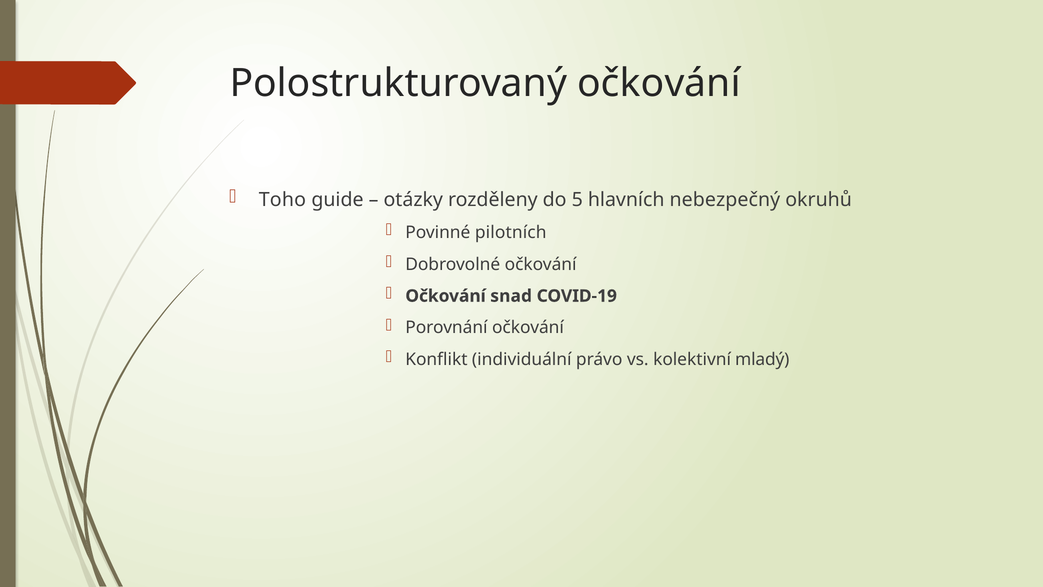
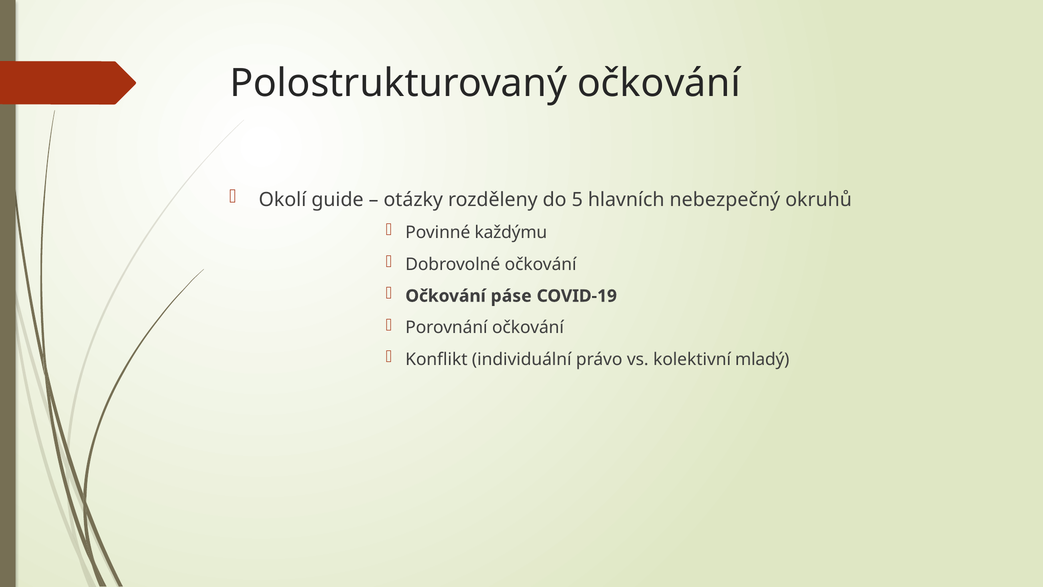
Toho: Toho -> Okolí (282, 200)
pilotních: pilotních -> každýmu (511, 232)
snad: snad -> páse (511, 296)
